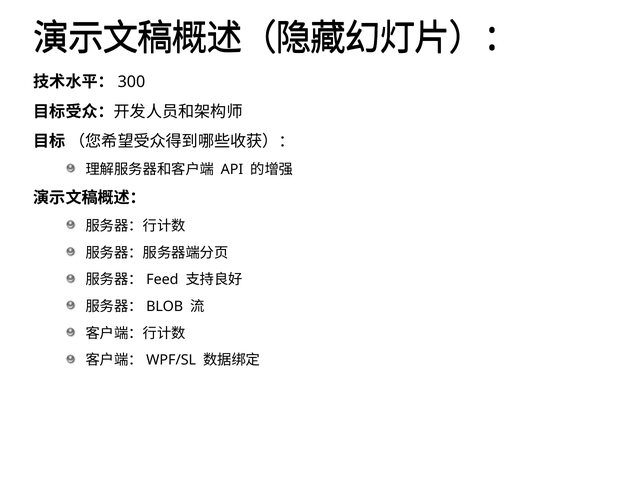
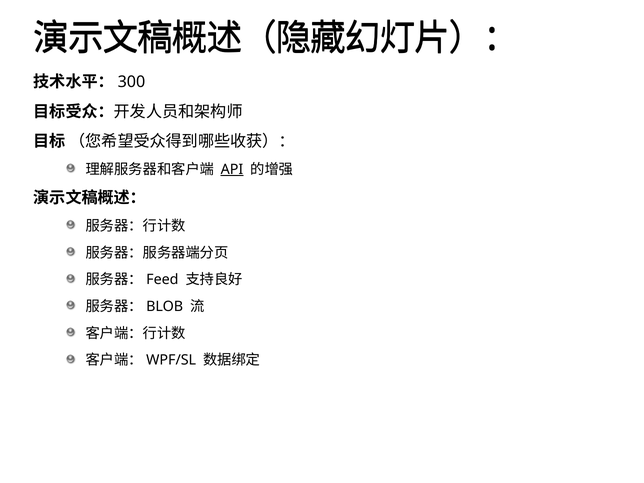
API underline: none -> present (232, 169)
